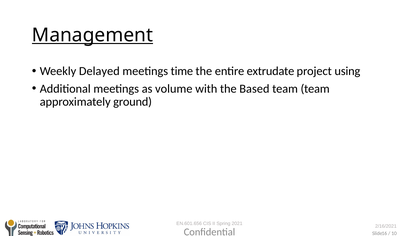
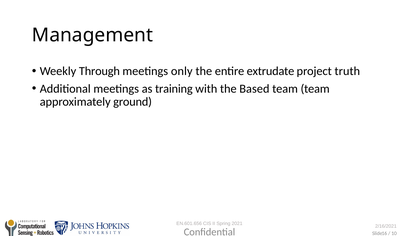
Management underline: present -> none (92, 35)
Delayed: Delayed -> Through (99, 71)
time: time -> only (182, 71)
using: using -> truth (347, 71)
volume: volume -> training (174, 89)
